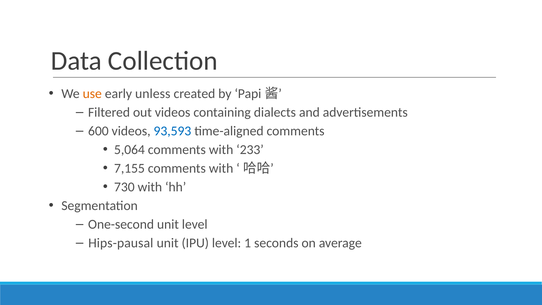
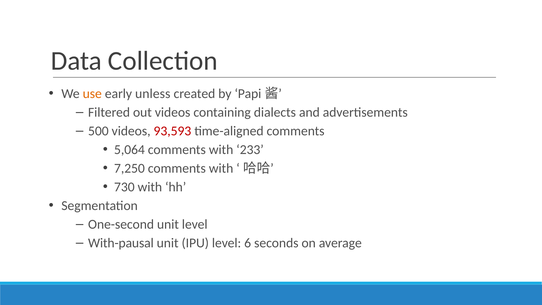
600: 600 -> 500 (98, 131)
93,593 colour: blue -> red (172, 131)
7,155: 7,155 -> 7,250 (129, 168)
Hips-pausal: Hips-pausal -> With-pausal (121, 243)
1: 1 -> 6 (248, 243)
